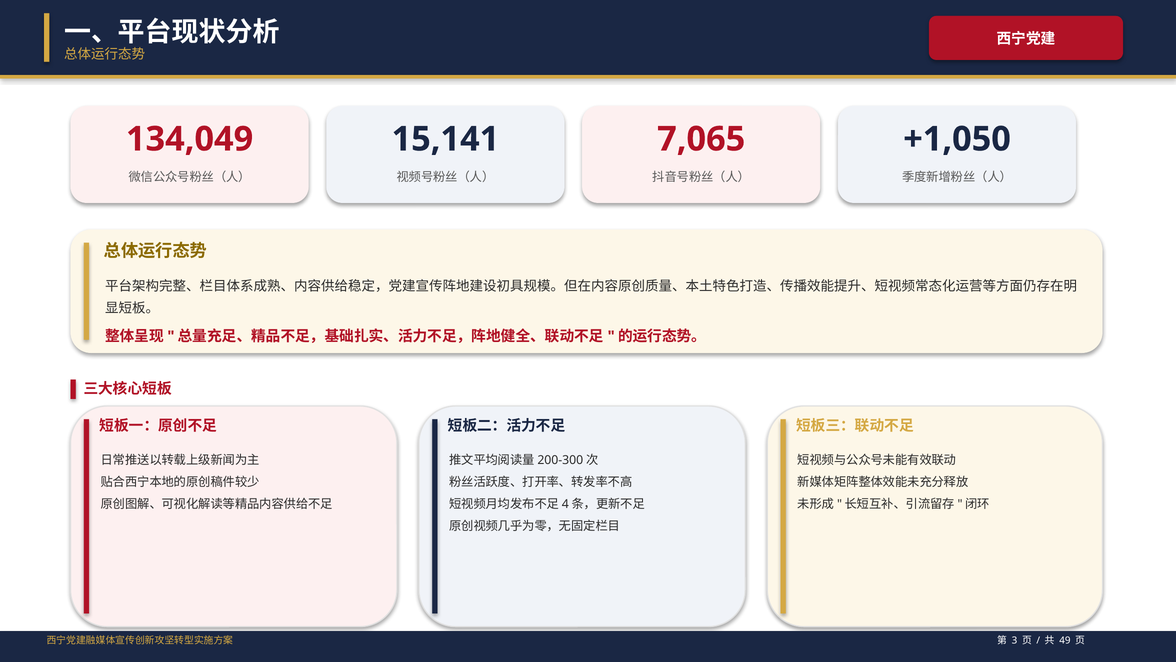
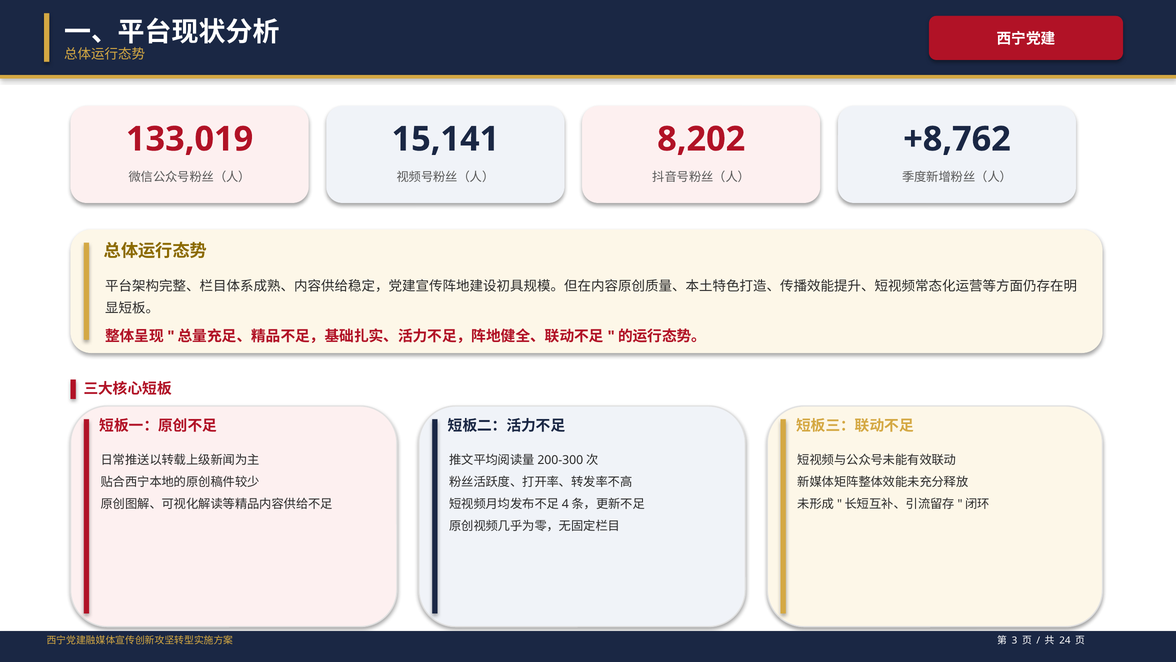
134,049: 134,049 -> 133,019 (190, 139)
7,065: 7,065 -> 8,202 (701, 139)
+1,050: +1,050 -> +8,762 (957, 139)
49: 49 -> 24 (1065, 640)
